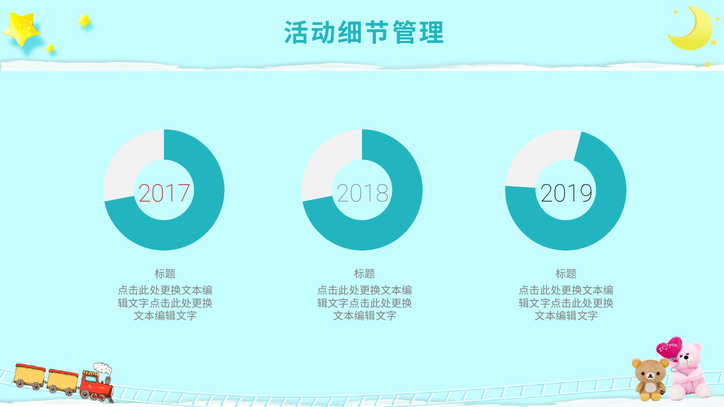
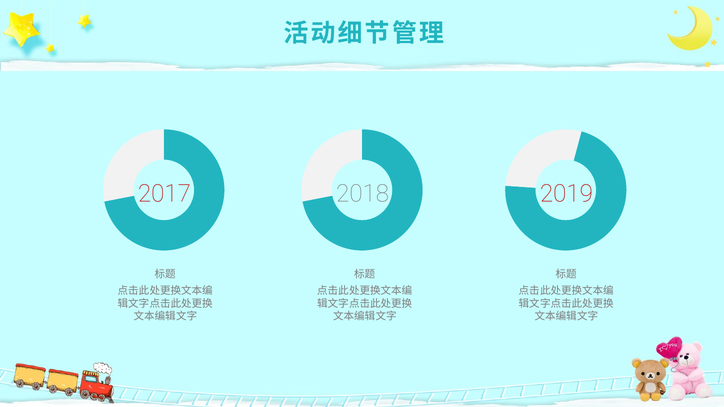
2019 colour: black -> red (566, 194)
